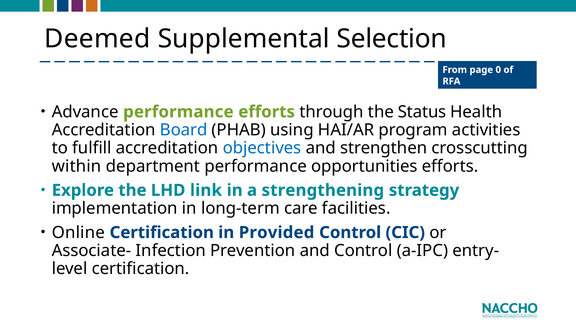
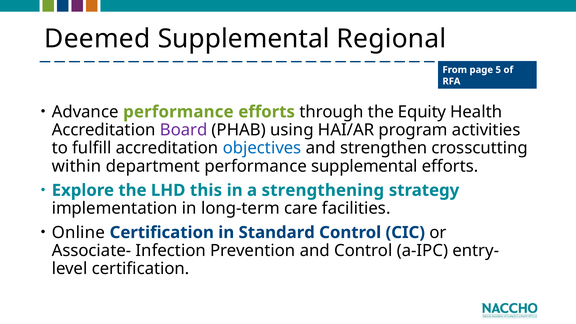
Selection: Selection -> Regional (391, 39)
0: 0 -> 5 (498, 70)
Status: Status -> Equity (422, 112)
Board colour: blue -> purple (184, 130)
performance opportunities: opportunities -> supplemental (364, 166)
link: link -> this (206, 190)
Provided: Provided -> Standard (277, 233)
